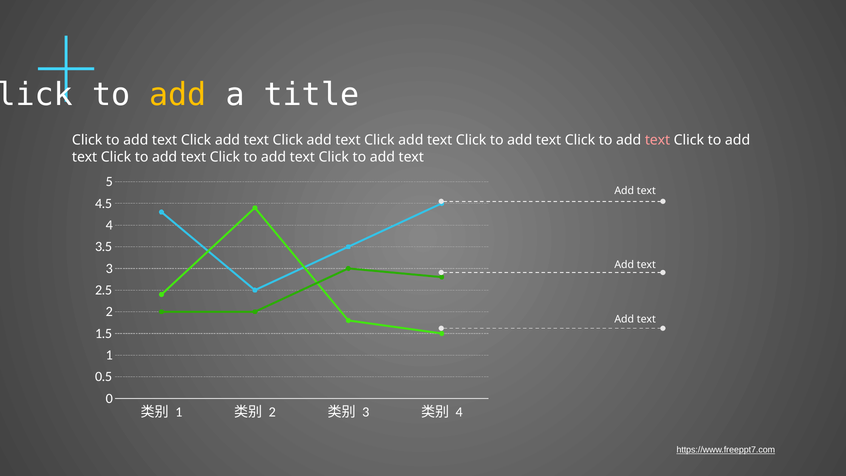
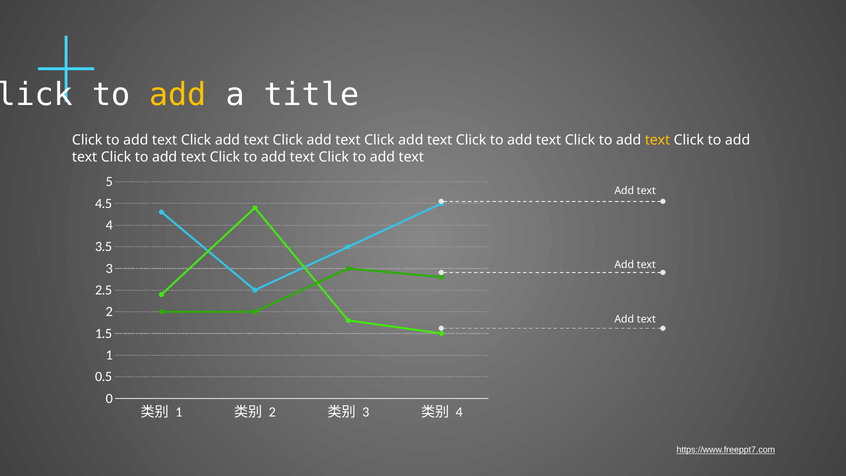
text colour: pink -> yellow (658, 140)
